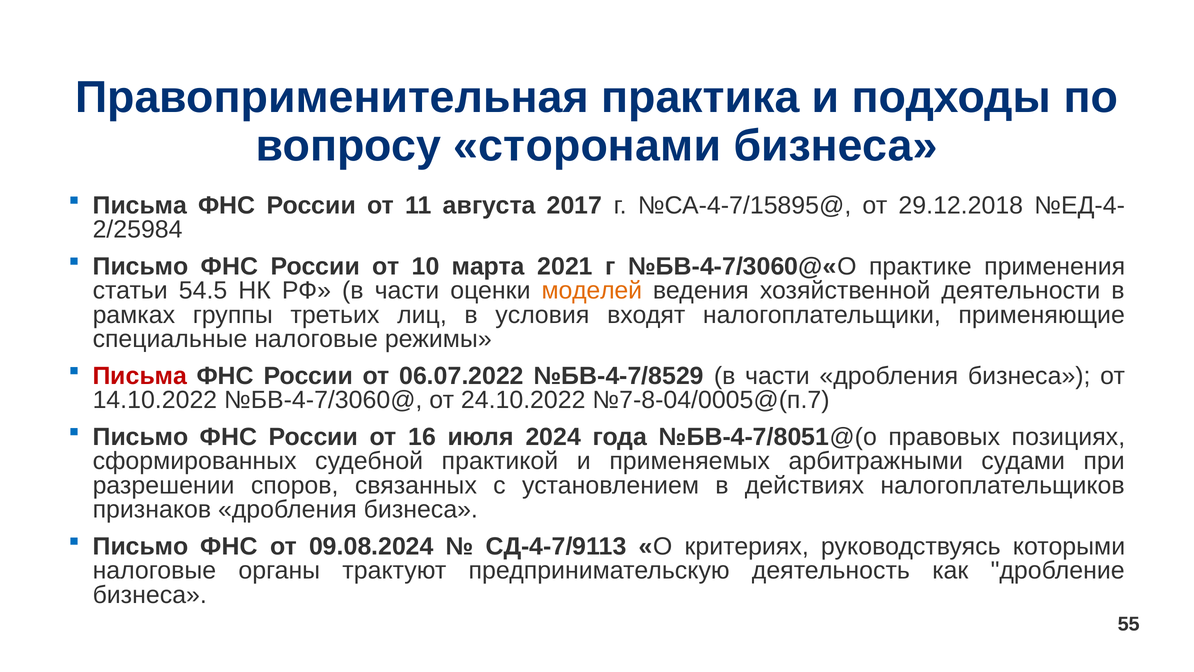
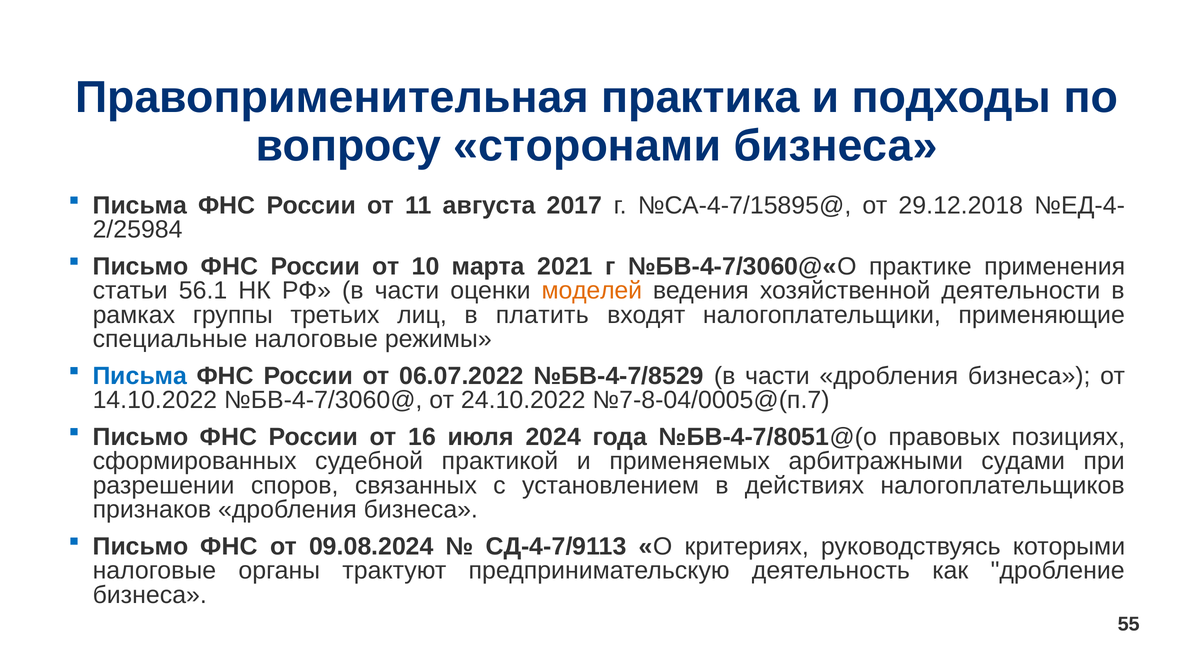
54.5: 54.5 -> 56.1 (203, 290)
условия: условия -> платить (542, 315)
Письма colour: red -> blue (140, 376)
